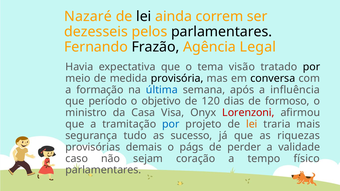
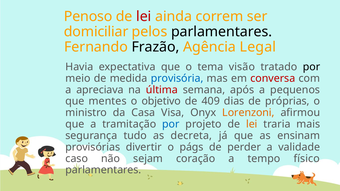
Nazaré: Nazaré -> Penoso (88, 16)
lei colour: black -> red (144, 16)
dezesseis: dezesseis -> domiciliar (96, 32)
provisória colour: black -> blue (177, 78)
conversa colour: black -> red (273, 78)
formação: formação -> apreciava (100, 90)
última colour: blue -> red (162, 90)
influência: influência -> pequenos (295, 90)
período: período -> mentes (108, 101)
120: 120 -> 409 (211, 101)
formoso: formoso -> próprias (287, 101)
Lorenzoni colour: red -> orange (248, 113)
sucesso: sucesso -> decreta (191, 136)
riquezas: riquezas -> ensinam (299, 136)
demais: demais -> divertir (144, 147)
